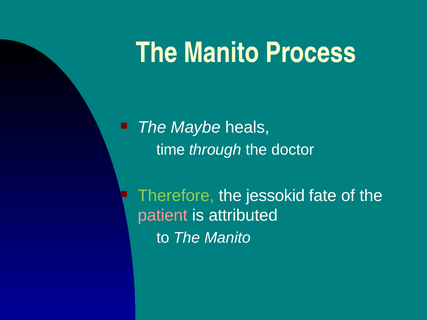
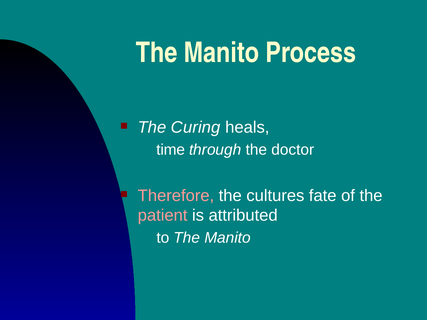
Maybe: Maybe -> Curing (196, 128)
Therefore colour: light green -> pink (176, 196)
jessokid: jessokid -> cultures (275, 196)
